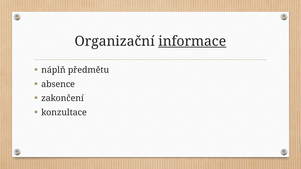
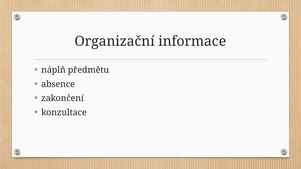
informace underline: present -> none (192, 41)
